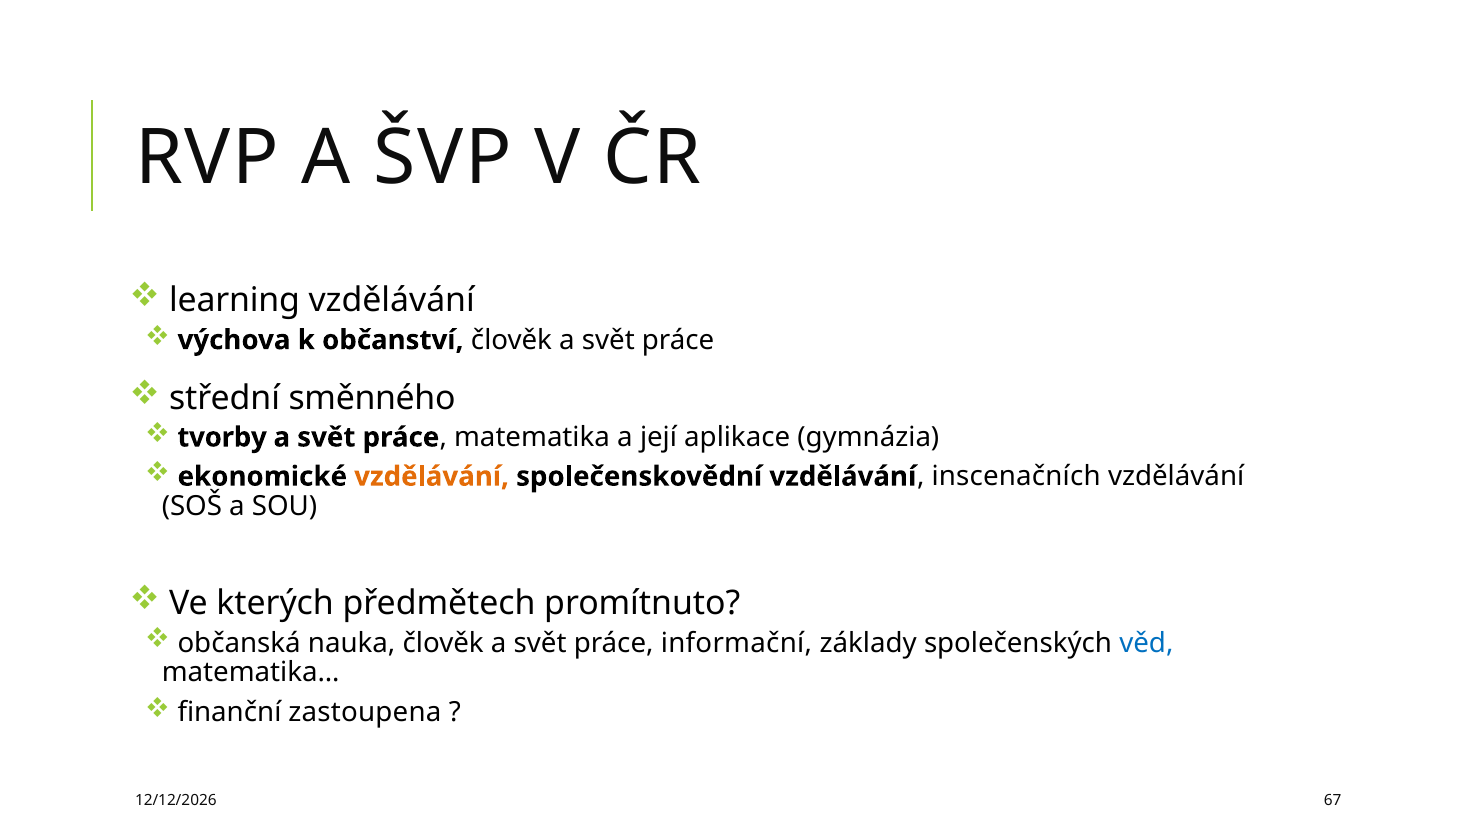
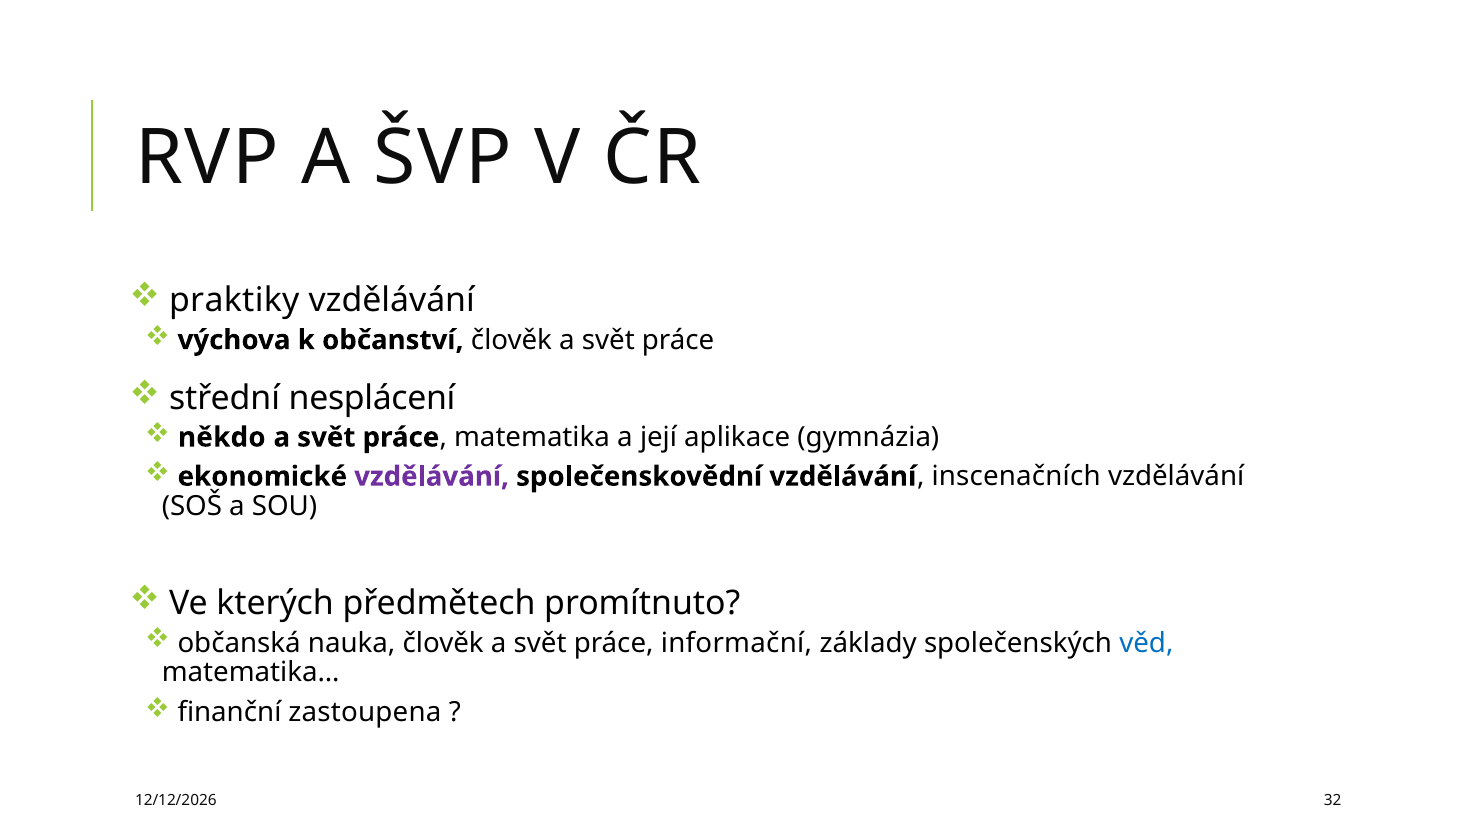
learning: learning -> praktiky (234, 301)
směnného: směnného -> nesplácení (372, 398)
tvorby: tvorby -> někdo (222, 437)
vzdělávání colour: orange -> purple (432, 476)
67: 67 -> 32 (1333, 800)
